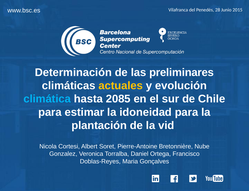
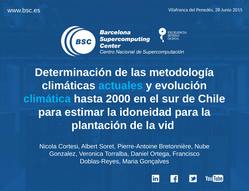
preliminares: preliminares -> metodología (182, 72)
actuales colour: yellow -> light blue (121, 86)
2085: 2085 -> 2000 (118, 99)
